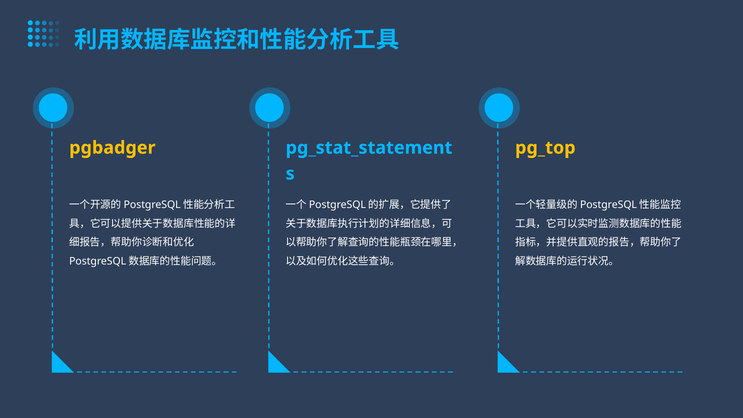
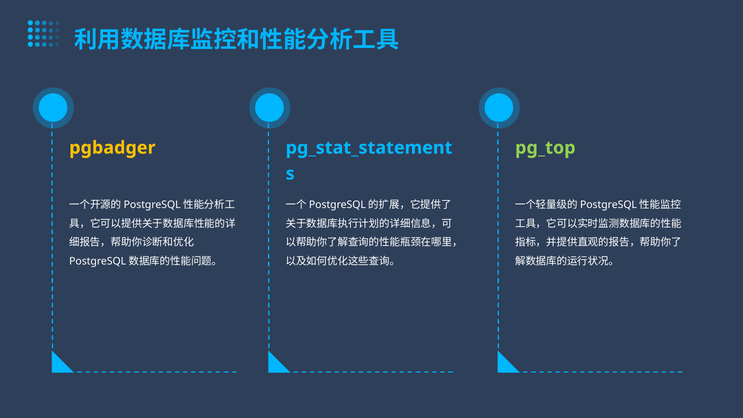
pg_top colour: yellow -> light green (545, 148)
